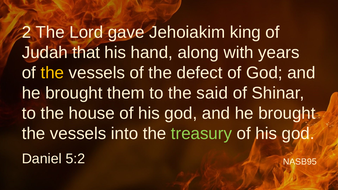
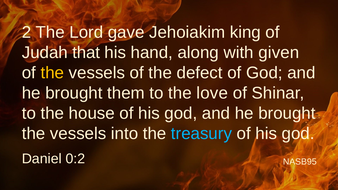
years: years -> given (279, 53)
said: said -> love (212, 93)
treasury colour: light green -> light blue (201, 134)
5:2: 5:2 -> 0:2 (75, 159)
